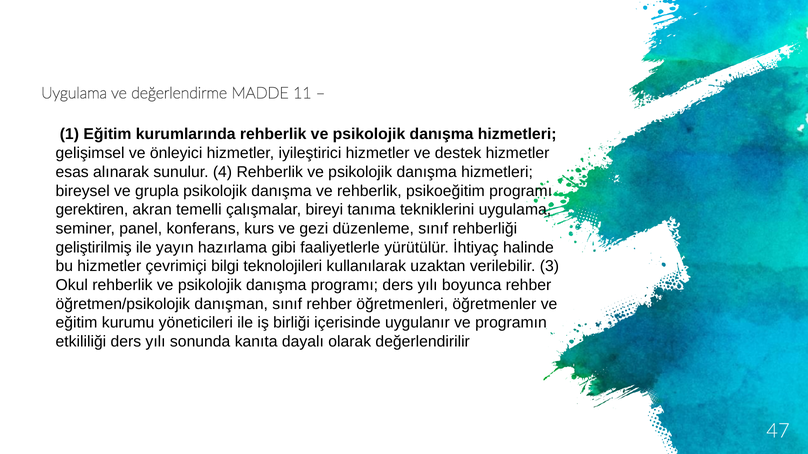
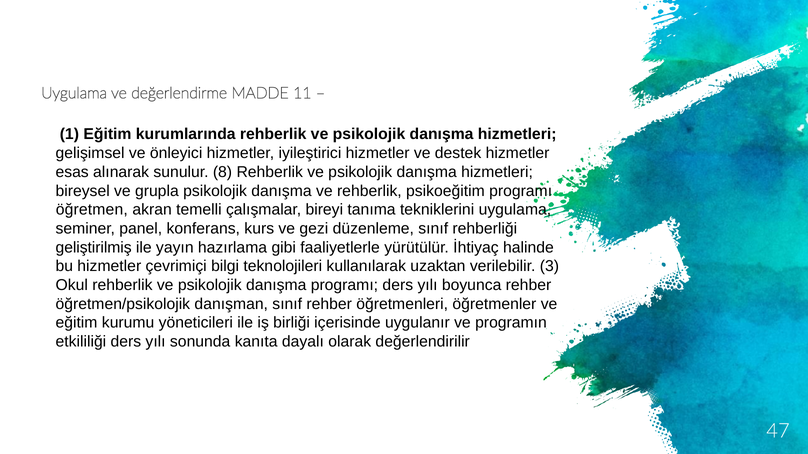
4: 4 -> 8 (222, 172)
gerektiren: gerektiren -> öğretmen (92, 210)
